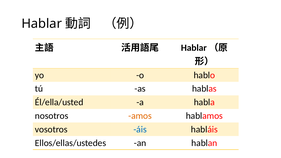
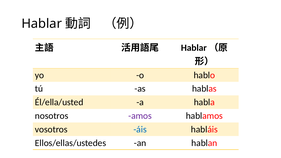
amos colour: orange -> purple (140, 116)
